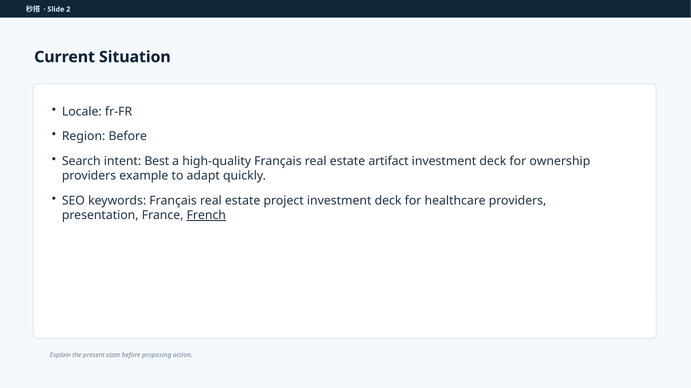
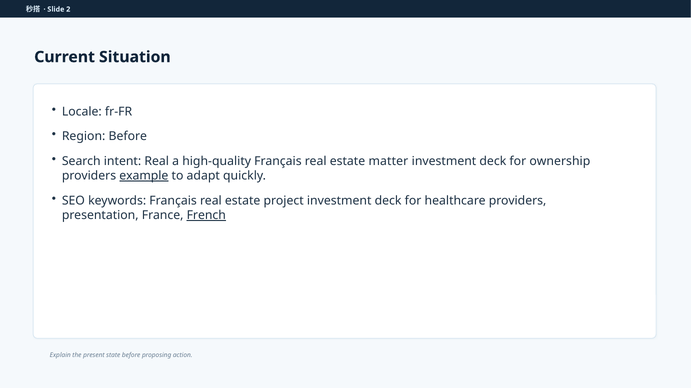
intent Best: Best -> Real (157, 161)
artifact: artifact -> matter (388, 161)
example underline: none -> present (144, 176)
